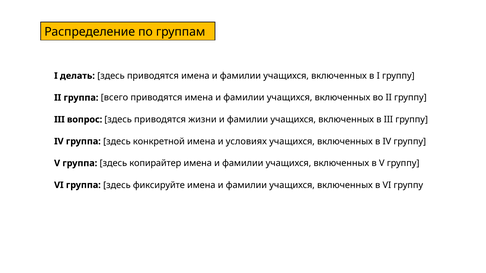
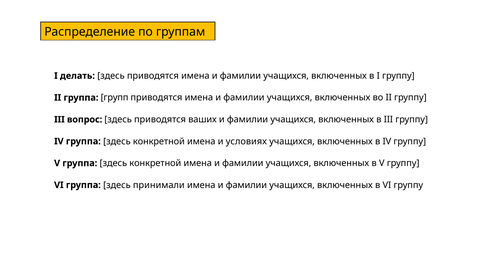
всего: всего -> групп (115, 98)
жизни: жизни -> ваших (202, 120)
V группа здесь копирайтер: копирайтер -> конкретной (155, 163)
фиксируйте: фиксируйте -> принимали (159, 185)
